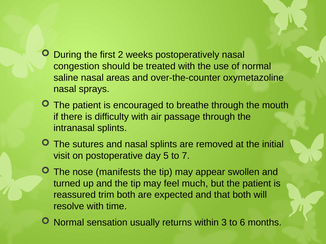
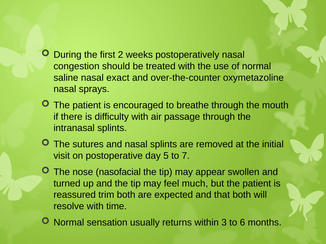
areas: areas -> exact (118, 78)
manifests: manifests -> nasofacial (118, 172)
